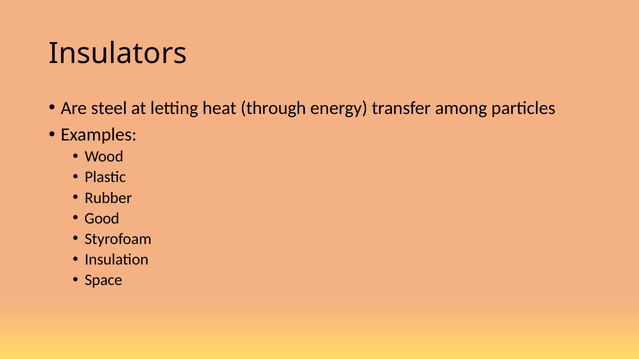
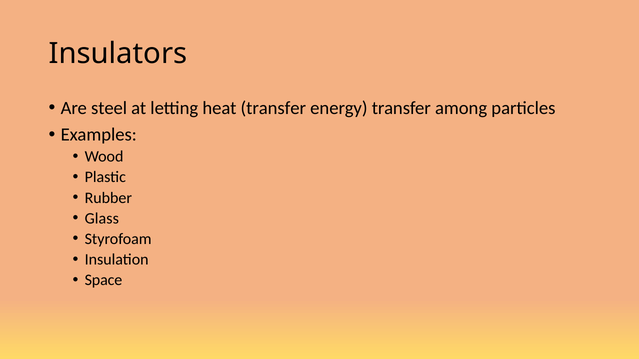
heat through: through -> transfer (273, 108)
Good: Good -> Glass (102, 219)
